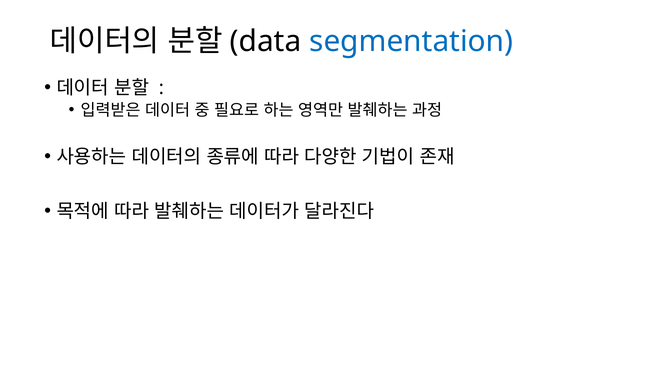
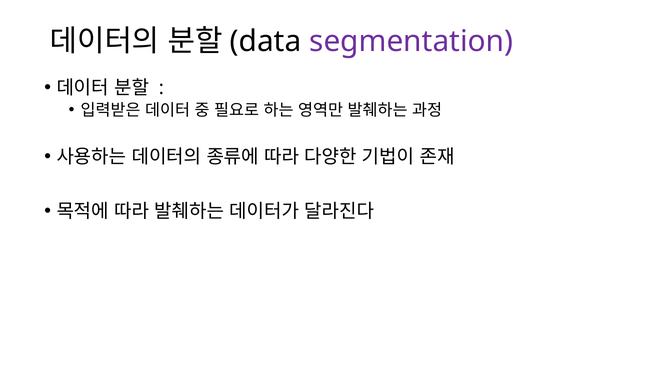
segmentation colour: blue -> purple (411, 41)
